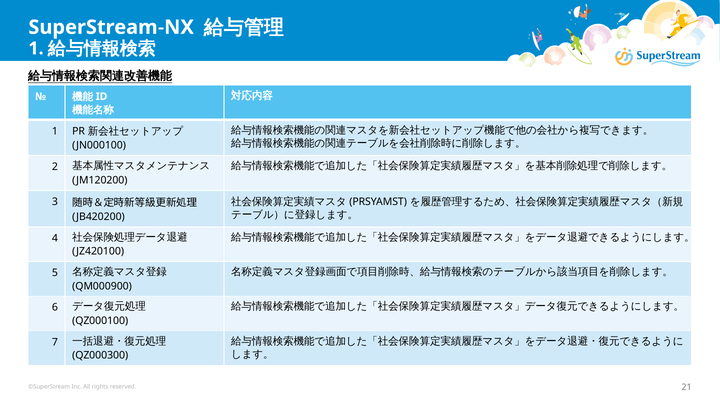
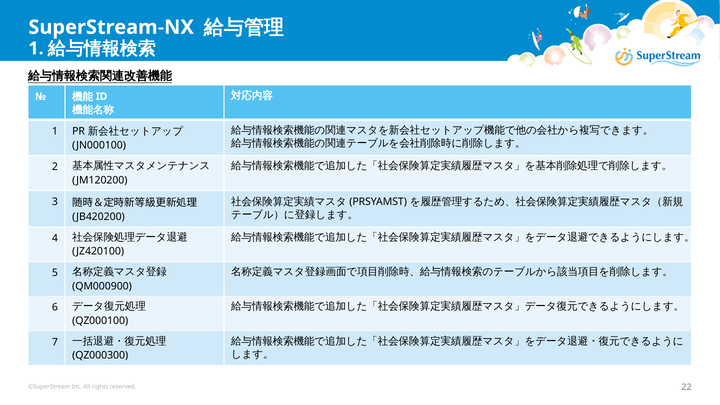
21: 21 -> 22 (687, 387)
